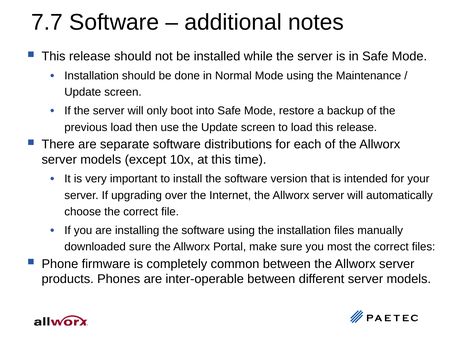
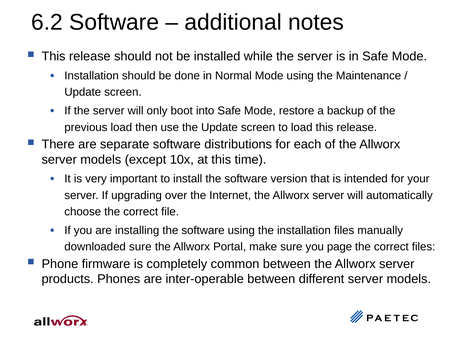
7.7: 7.7 -> 6.2 (47, 22)
most: most -> page (340, 247)
